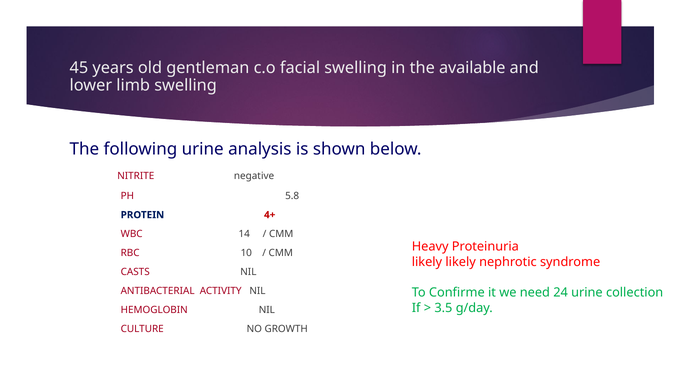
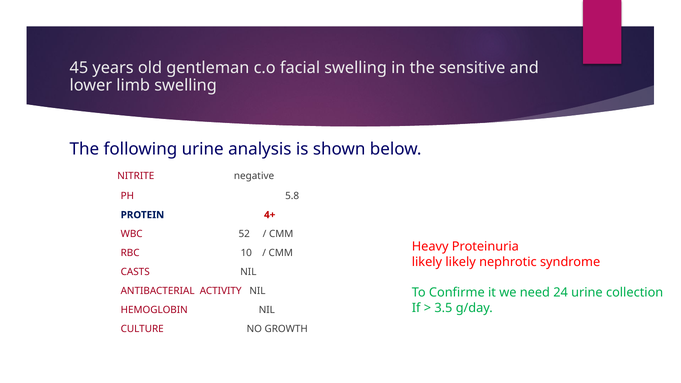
available: available -> sensitive (472, 68)
14: 14 -> 52 (244, 234)
